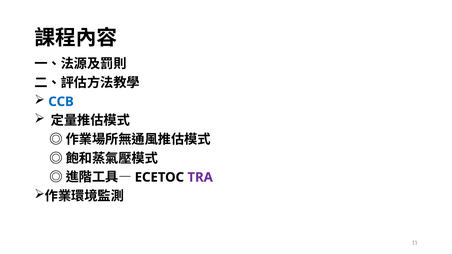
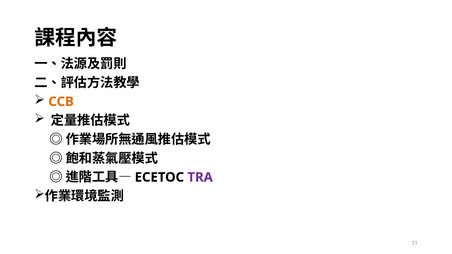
CCB colour: blue -> orange (61, 102)
